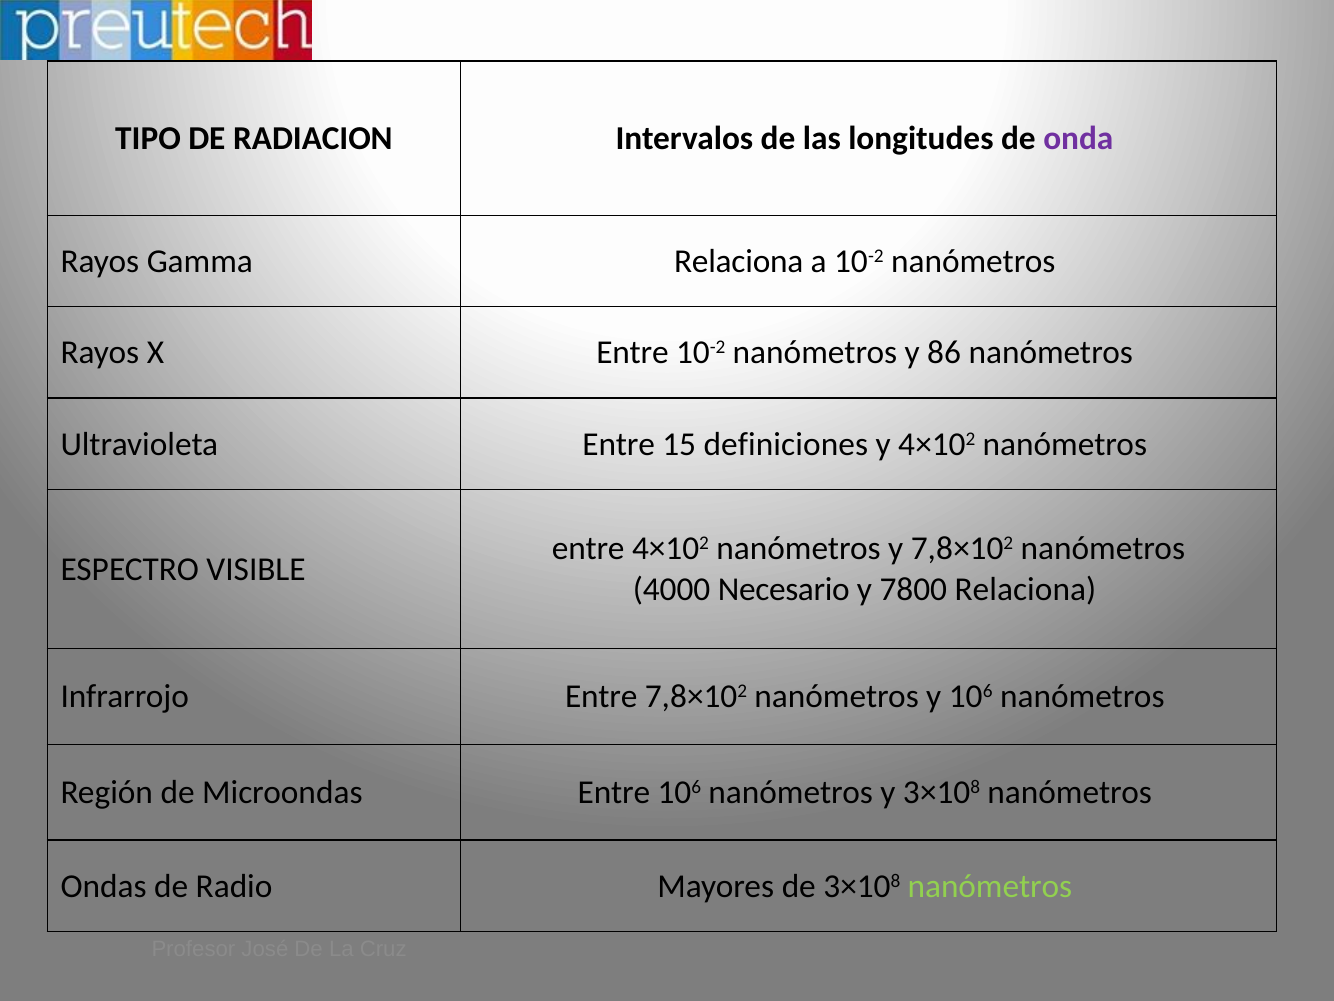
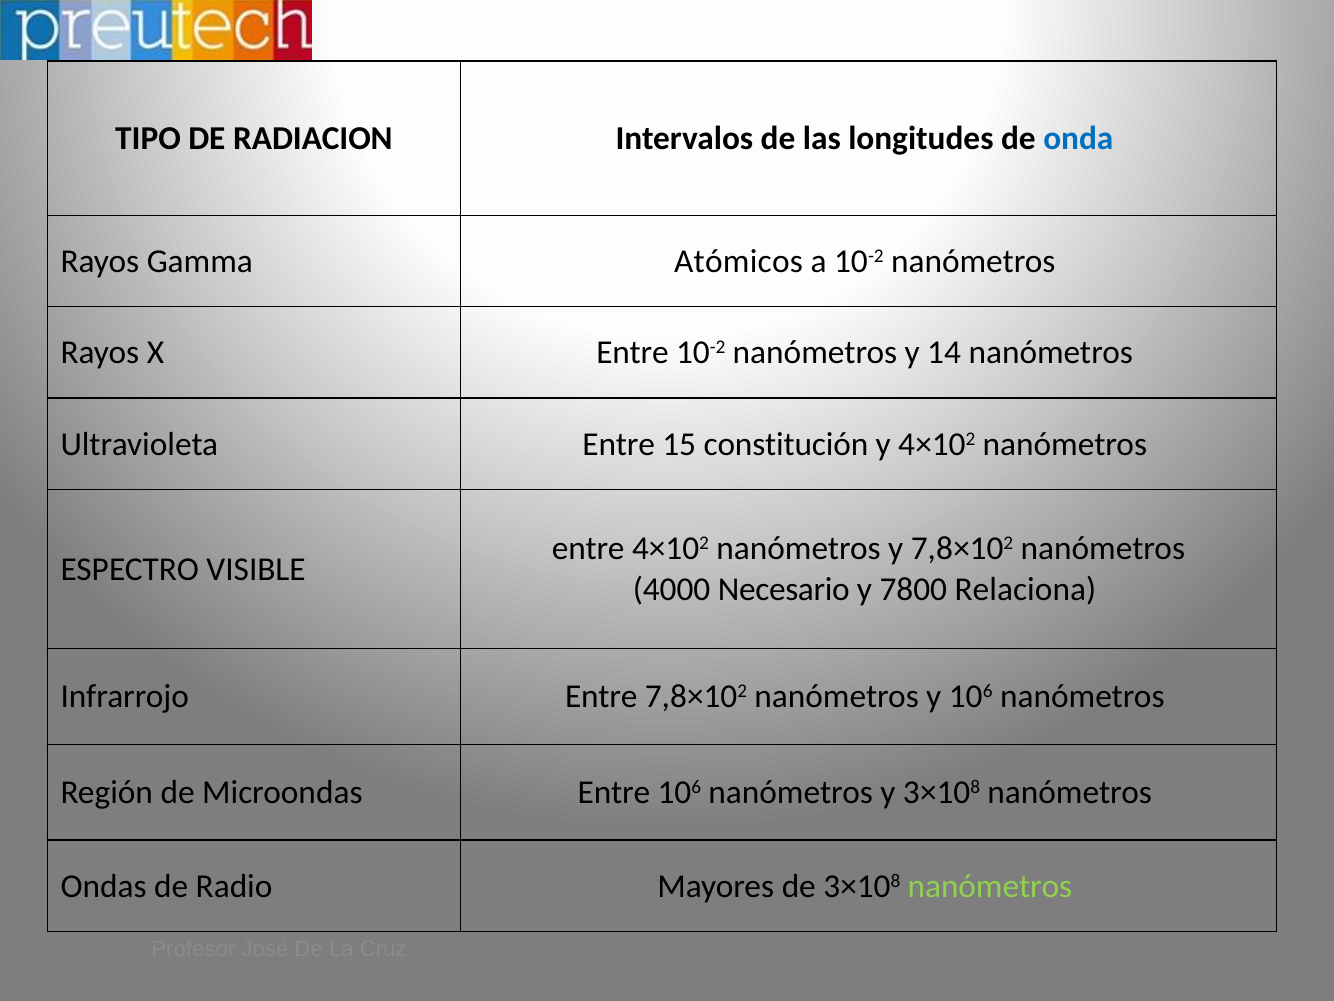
onda colour: purple -> blue (1078, 139)
Gamma Relaciona: Relaciona -> Atómicos (738, 261)
86: 86 -> 14 (944, 352)
definiciones: definiciones -> constitución (786, 444)
